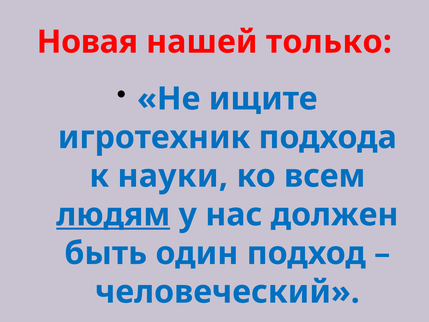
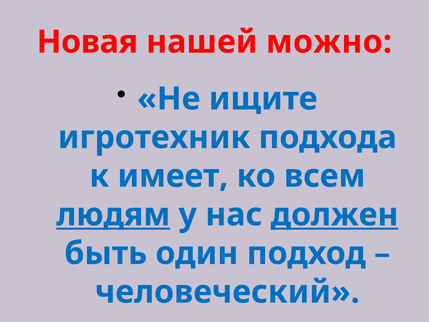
только: только -> можно (329, 42)
науки: науки -> имеет (173, 176)
должен underline: none -> present (335, 215)
